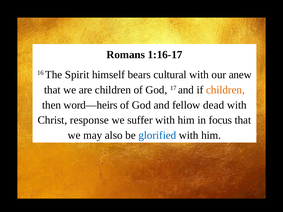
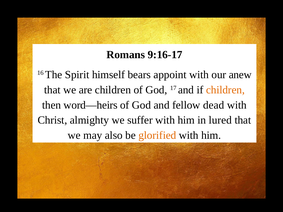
1:16-17: 1:16-17 -> 9:16-17 (165, 55)
cultural: cultural -> appoint (170, 75)
response: response -> almighty (89, 120)
focus: focus -> lured (220, 120)
glorified colour: blue -> orange (157, 135)
